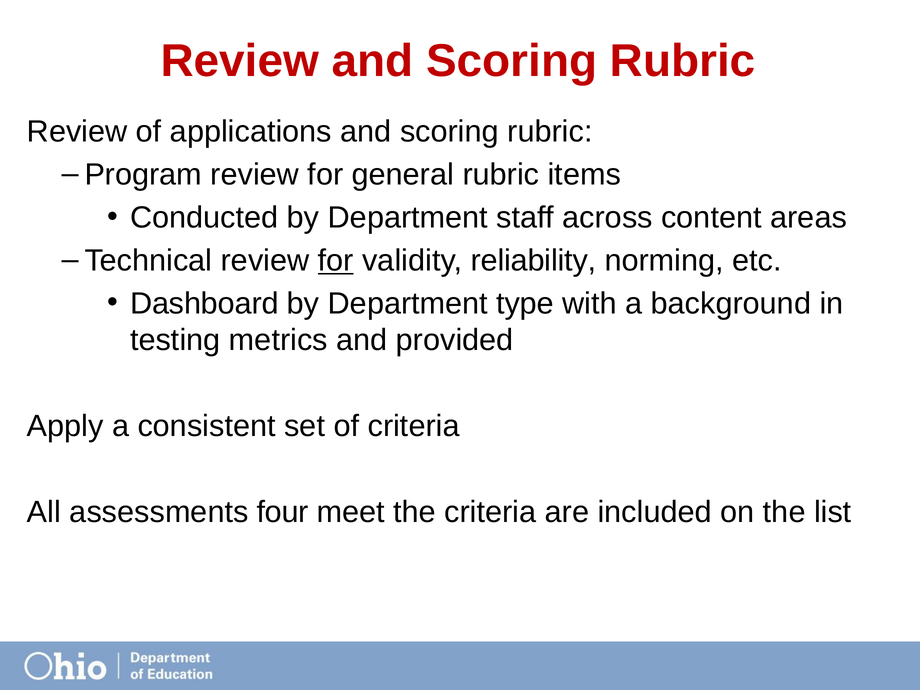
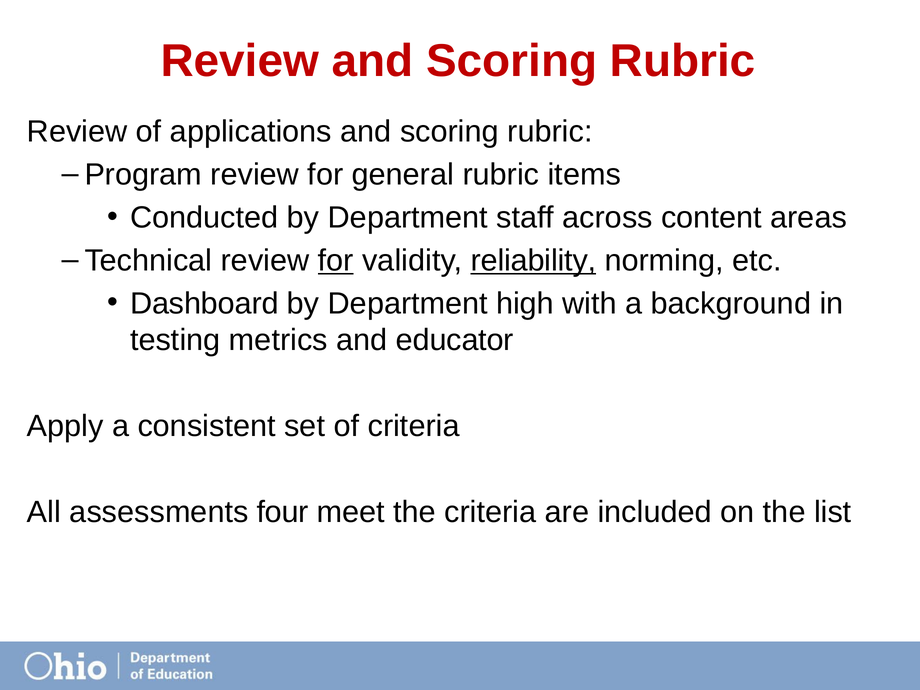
reliability underline: none -> present (533, 261)
type: type -> high (525, 304)
provided: provided -> educator (455, 340)
